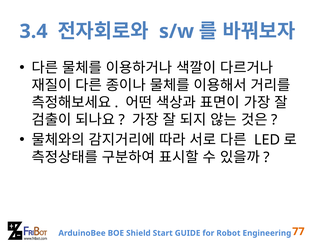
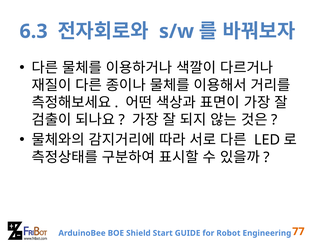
3.4: 3.4 -> 6.3 (34, 31)
